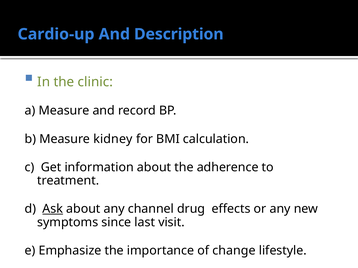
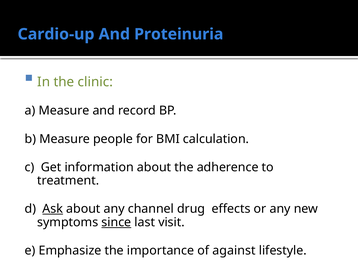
Description: Description -> Proteinuria (179, 34)
kidney: kidney -> people (113, 139)
since underline: none -> present (116, 223)
change: change -> against (234, 251)
